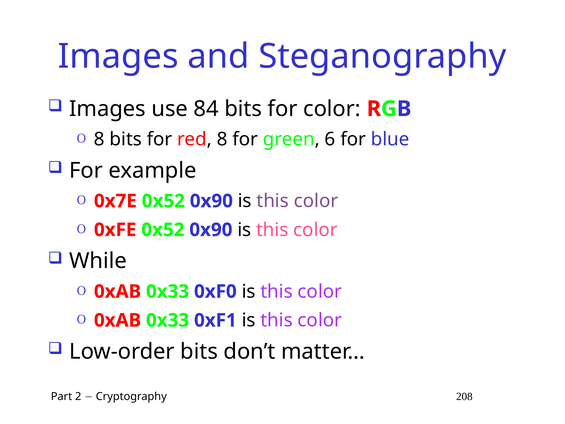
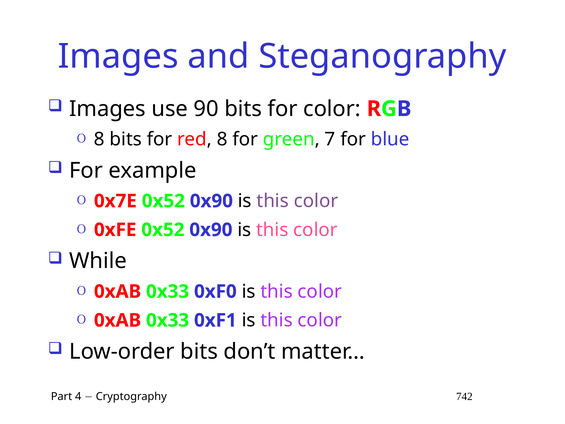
84: 84 -> 90 (206, 109)
6: 6 -> 7 (330, 139)
2: 2 -> 4 (78, 396)
208: 208 -> 742 (464, 396)
